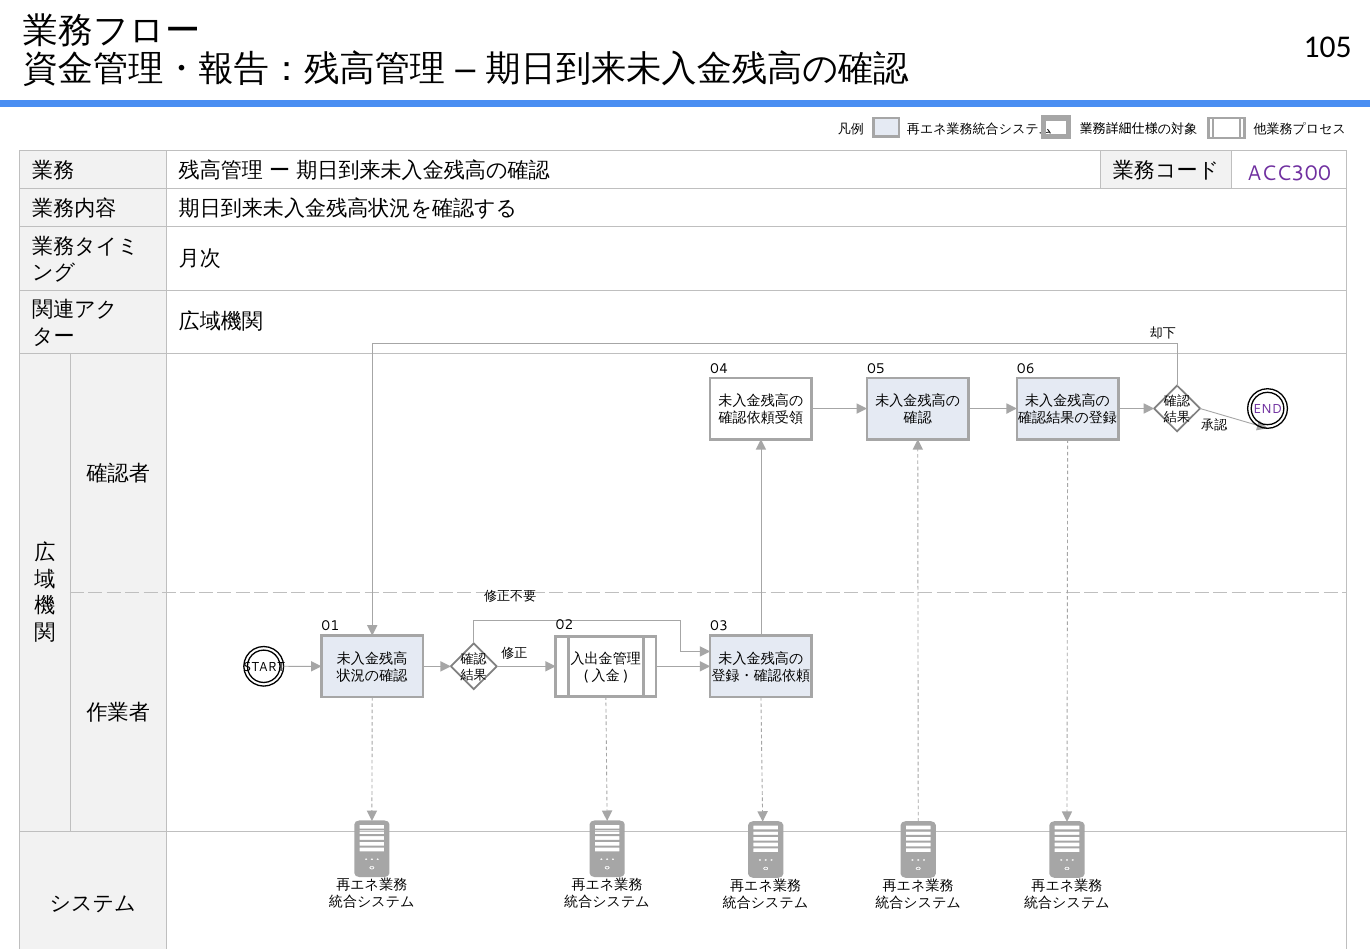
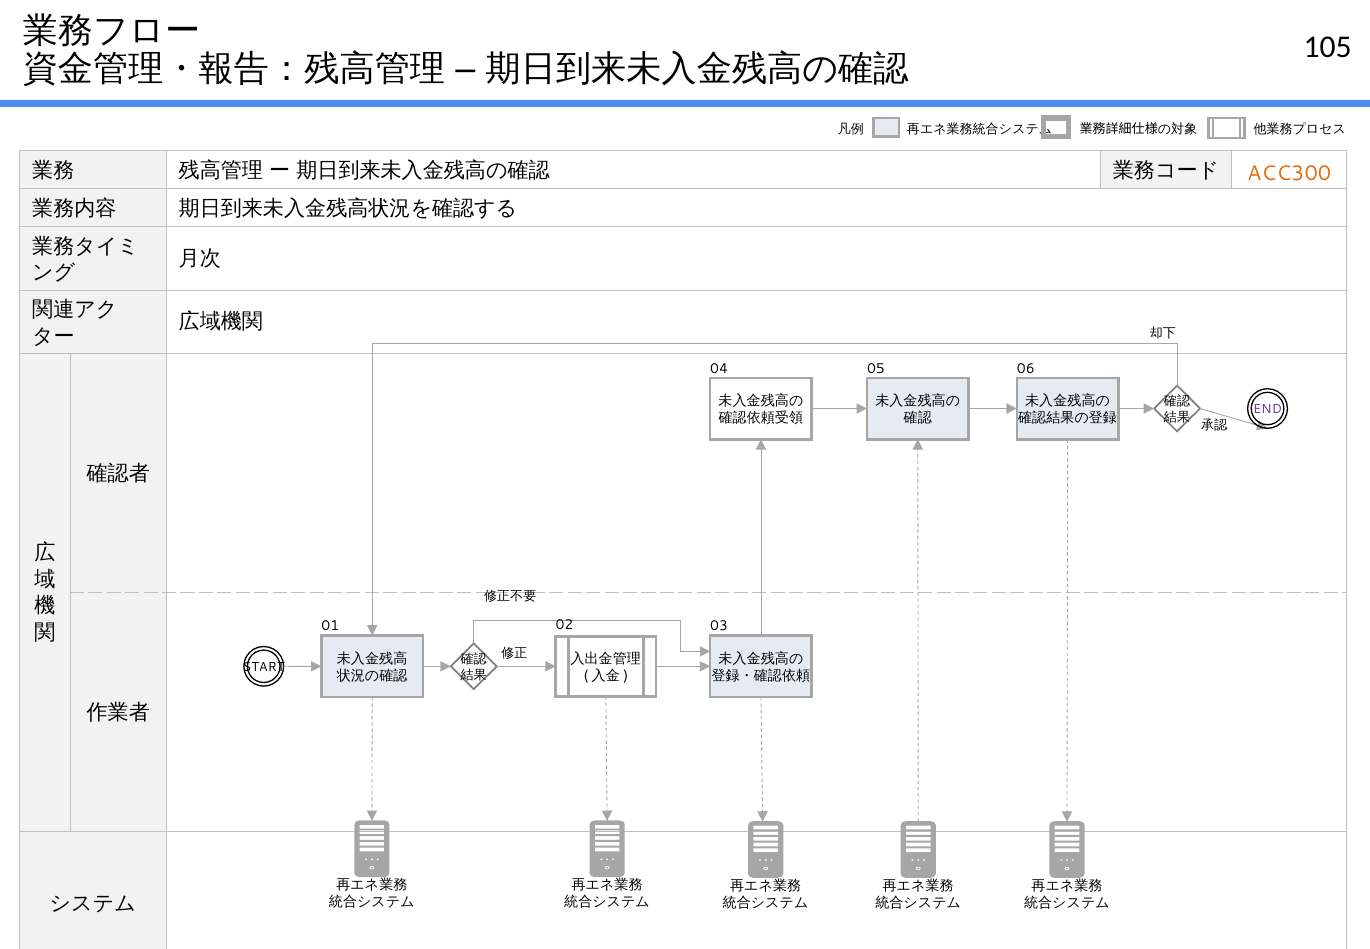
ACC300 colour: purple -> orange (1289, 173)
